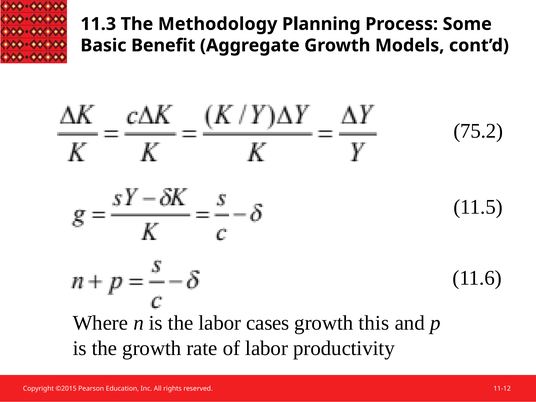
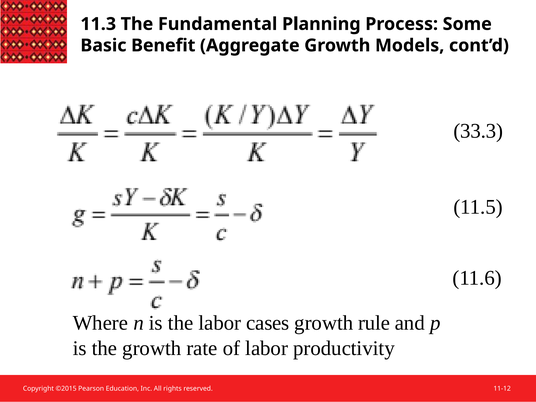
Methodology: Methodology -> Fundamental (218, 24)
75.2: 75.2 -> 33.3 (478, 131)
this: this -> rule (374, 323)
